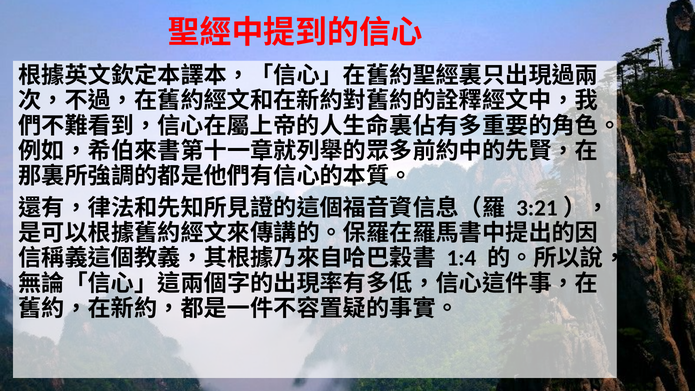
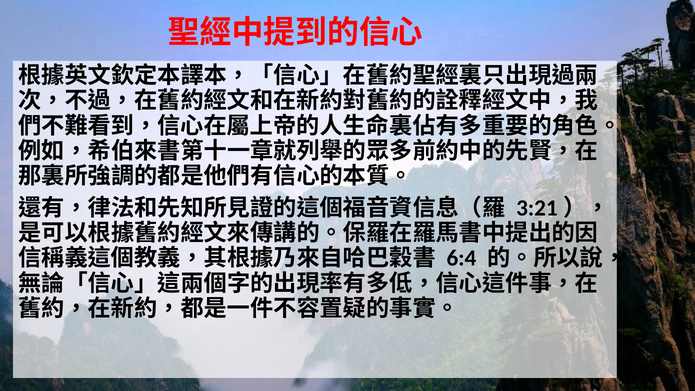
1:4: 1:4 -> 6:4 (461, 258)
